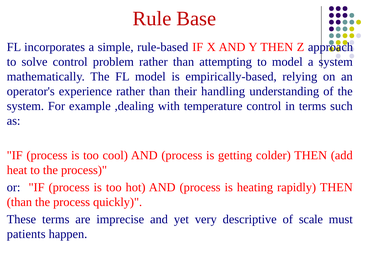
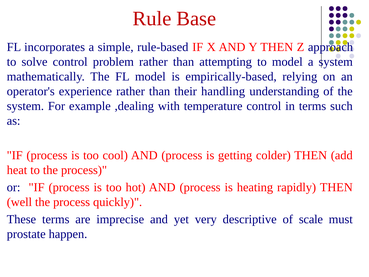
than: than -> well (19, 202)
patients: patients -> prostate (26, 234)
